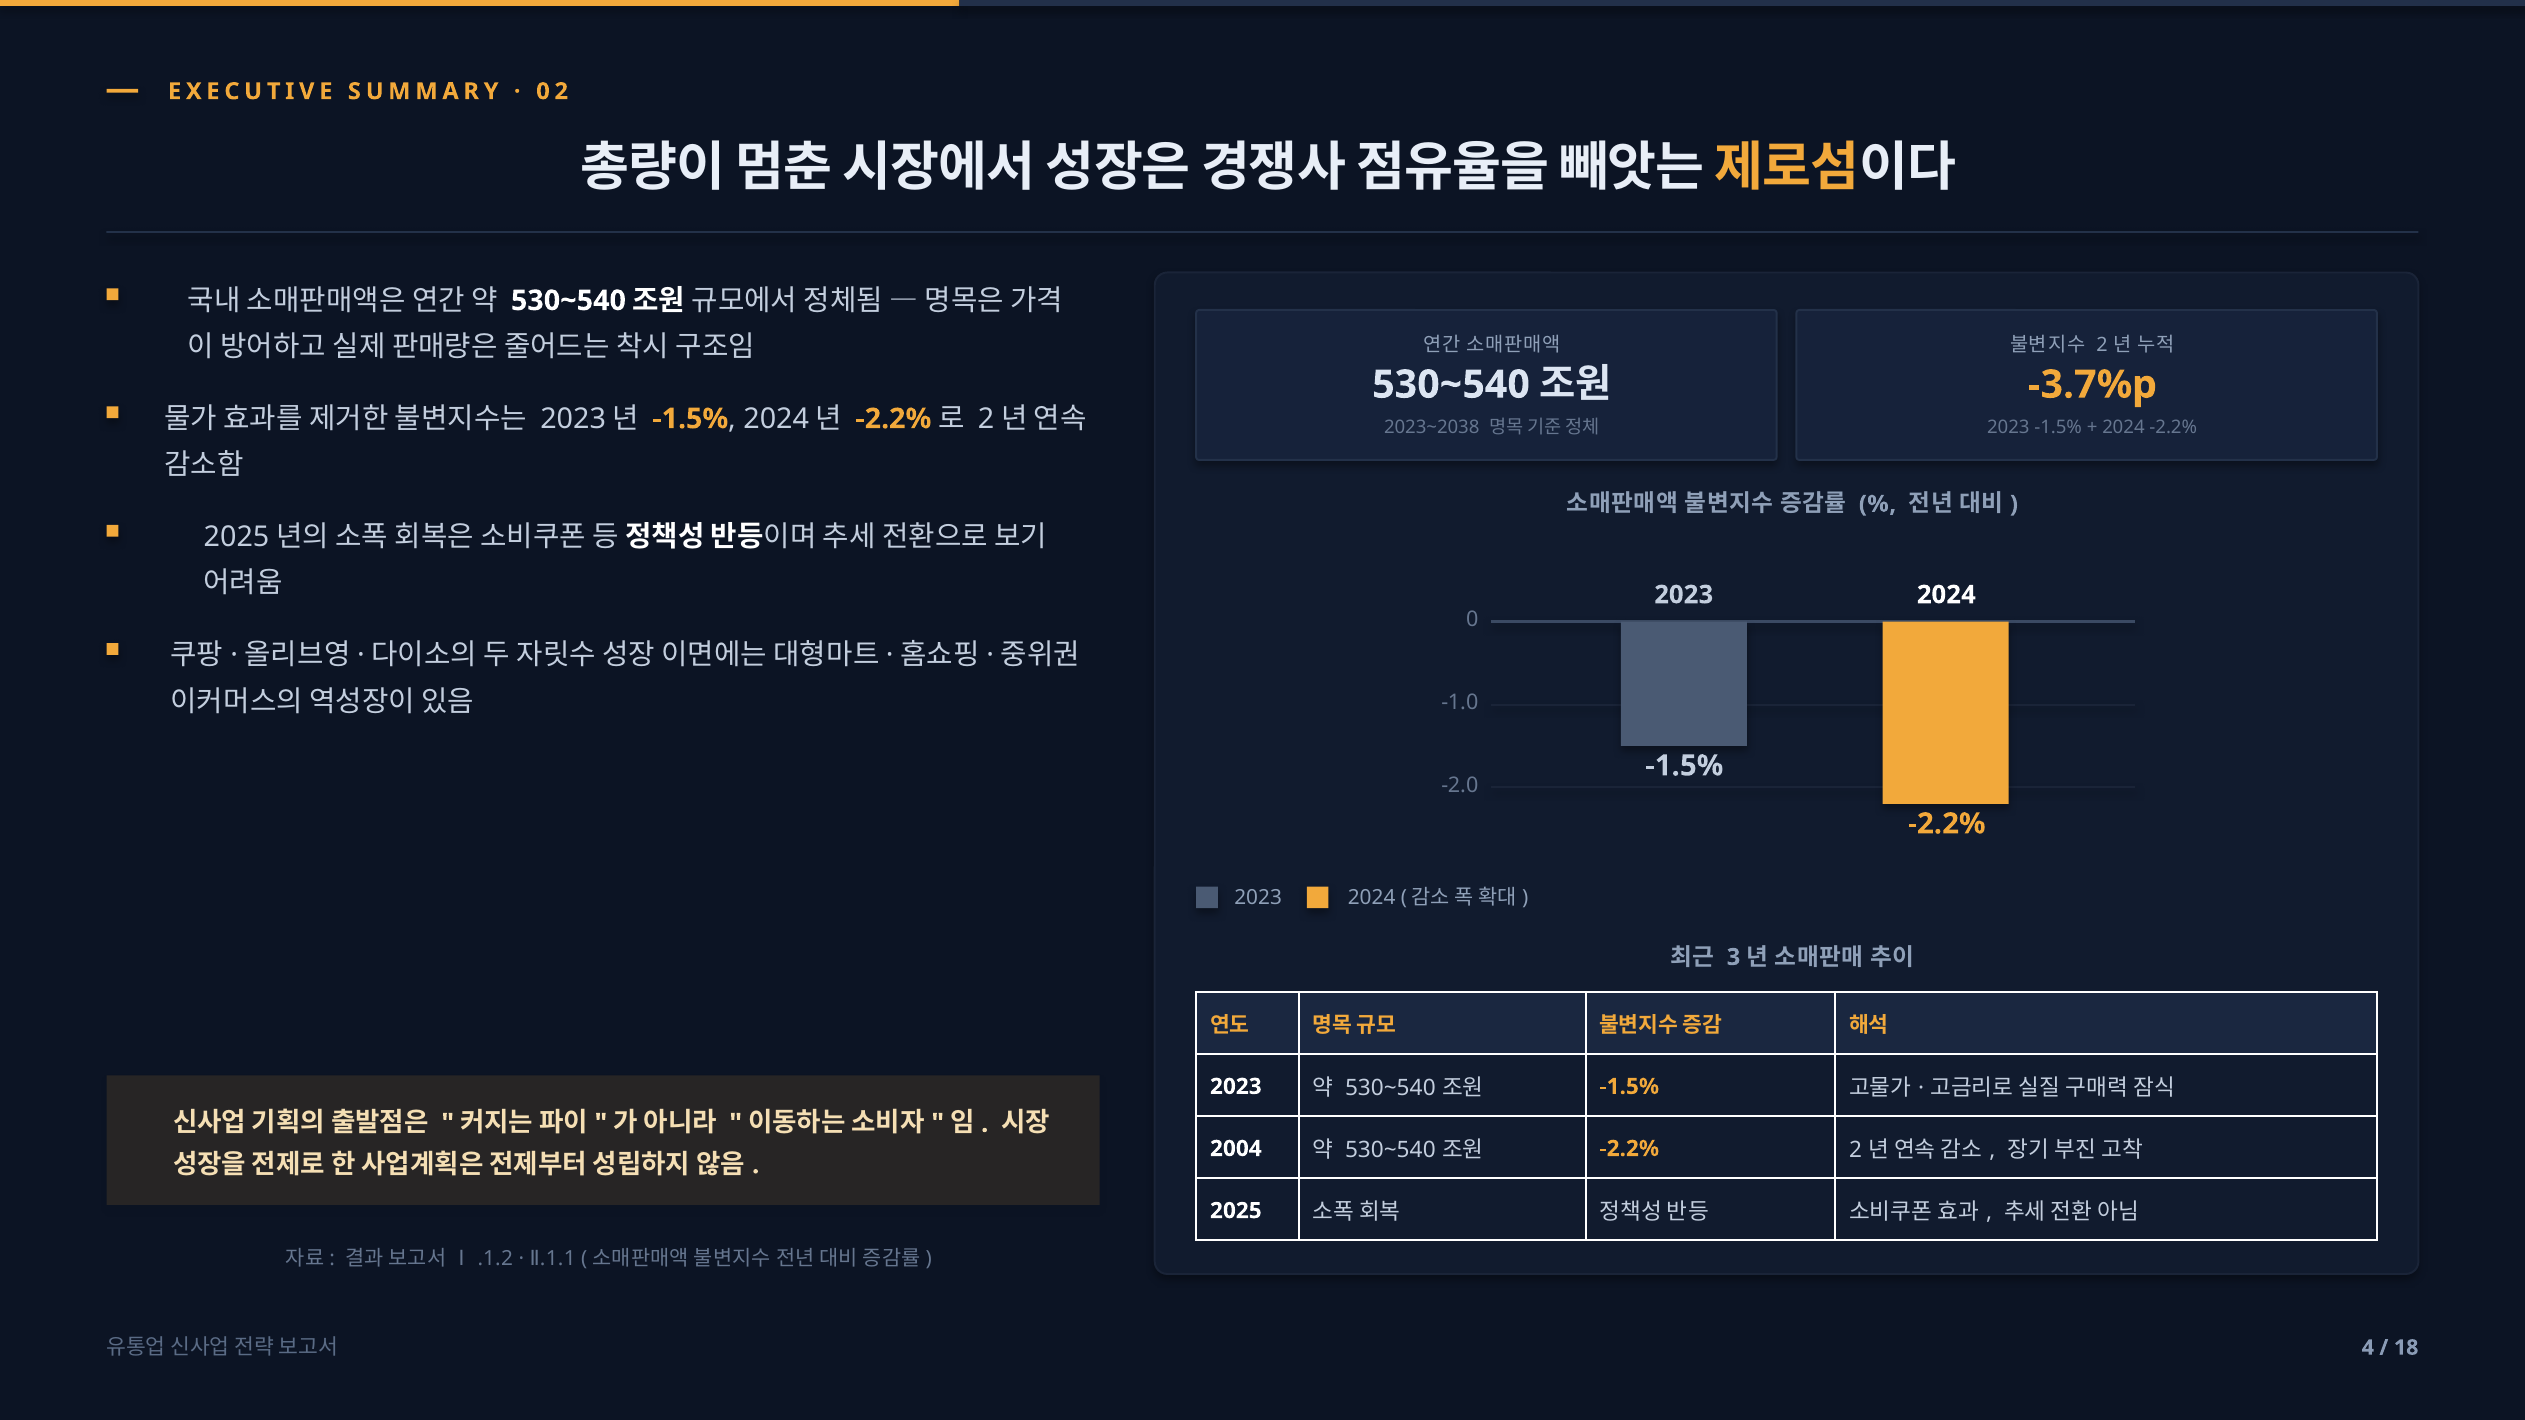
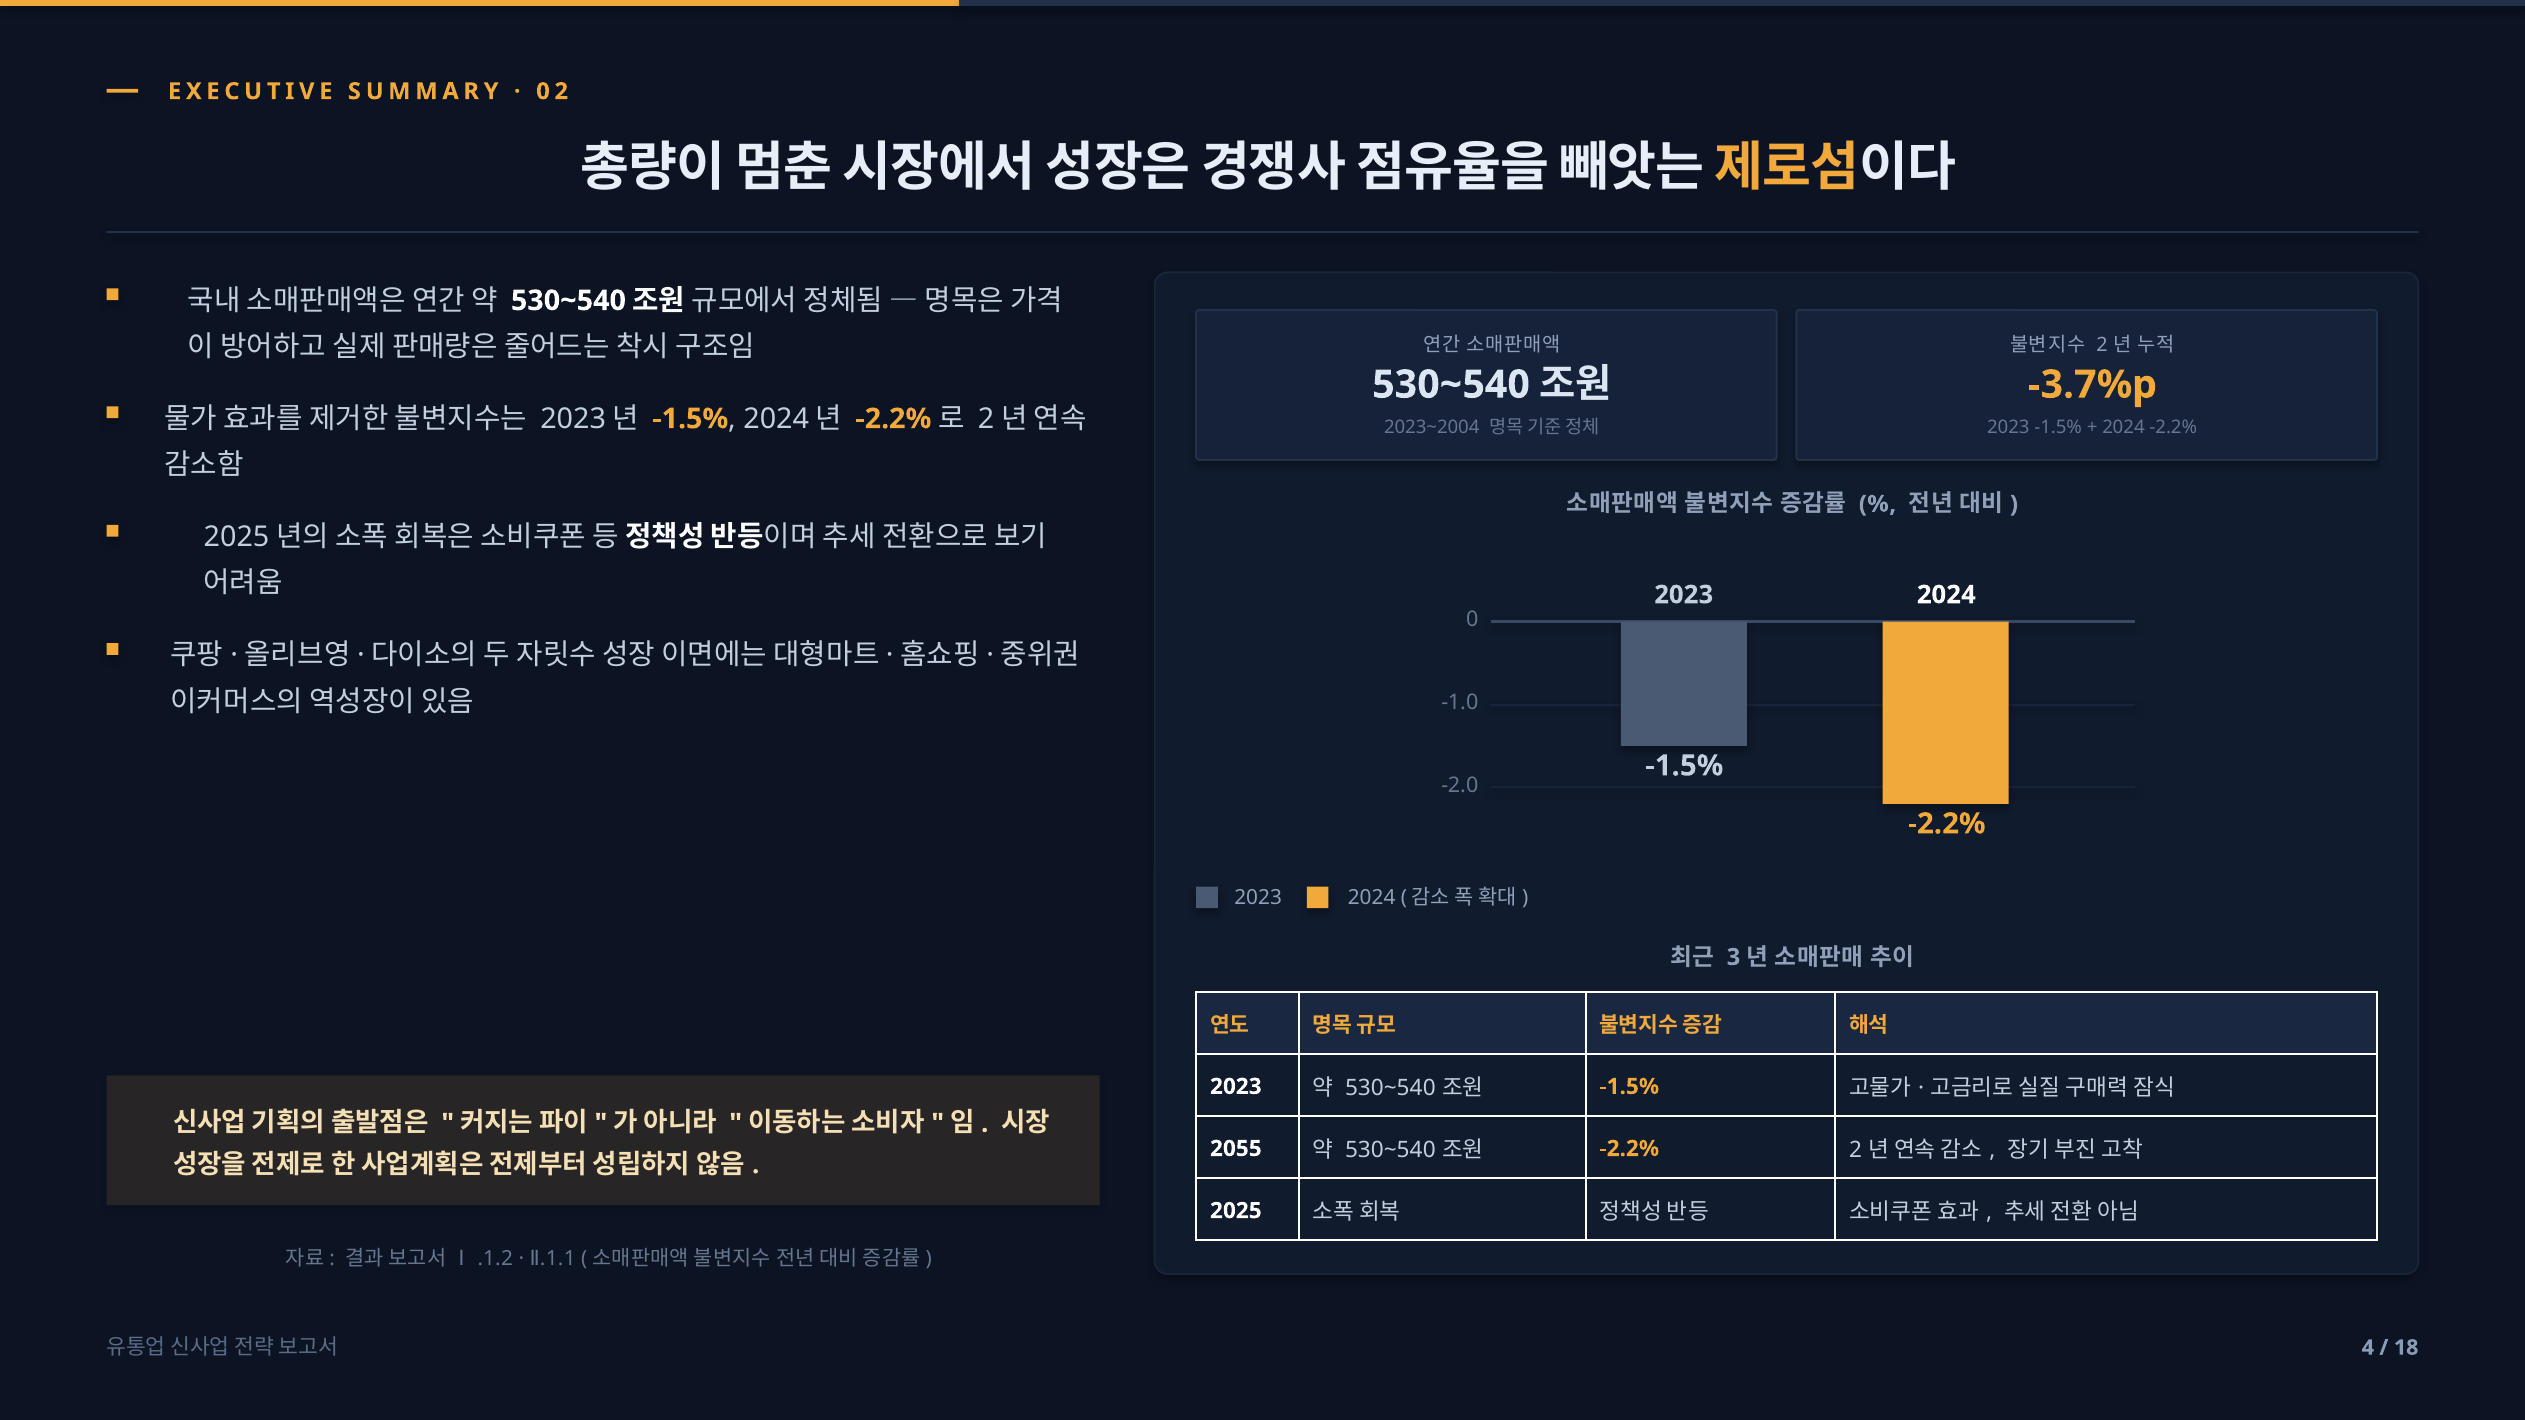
2023~2038: 2023~2038 -> 2023~2004 (1432, 427)
2004: 2004 -> 2055 (1236, 1149)
